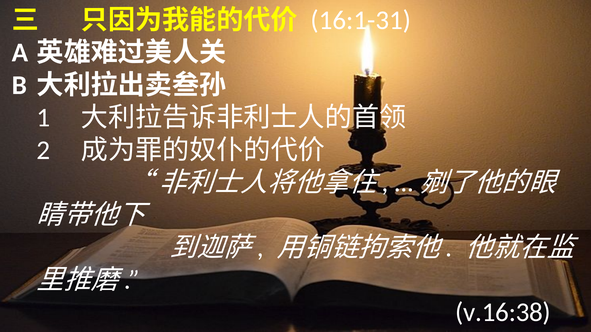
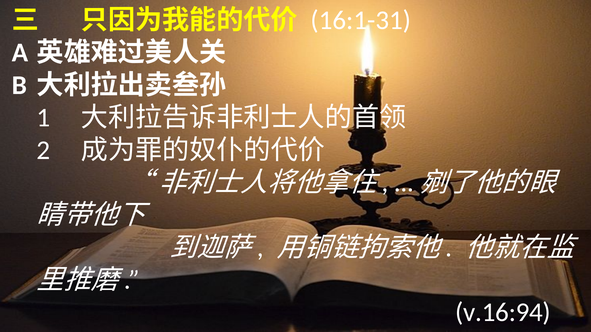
v.16:38: v.16:38 -> v.16:94 (503, 313)
